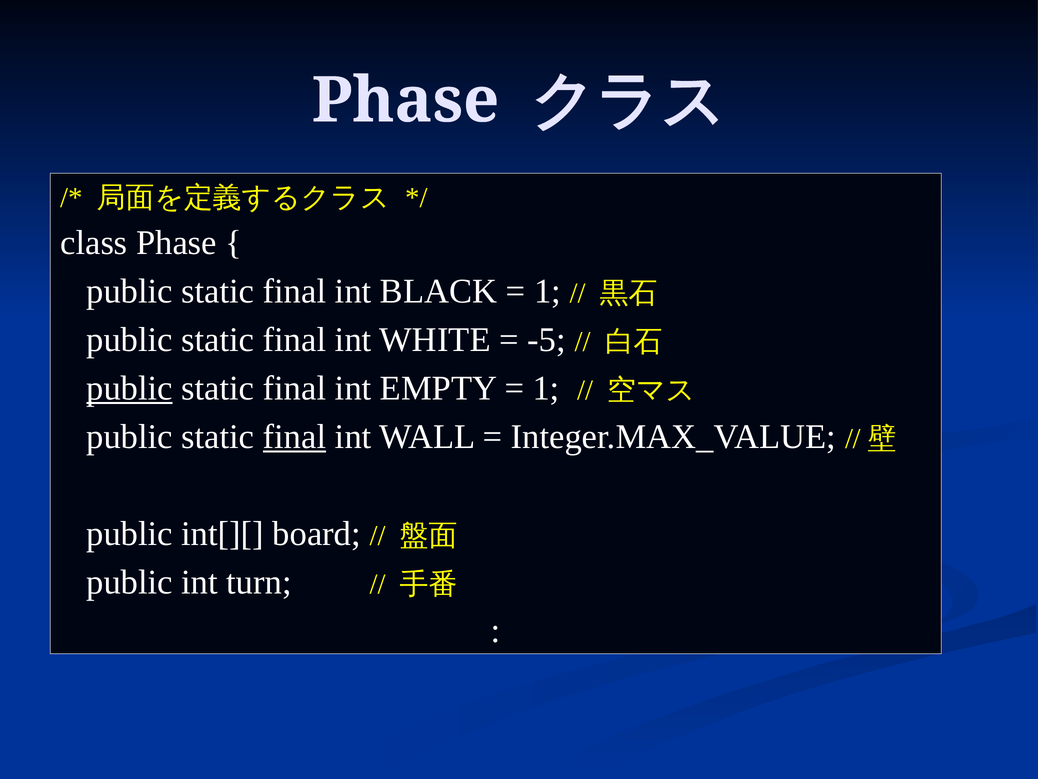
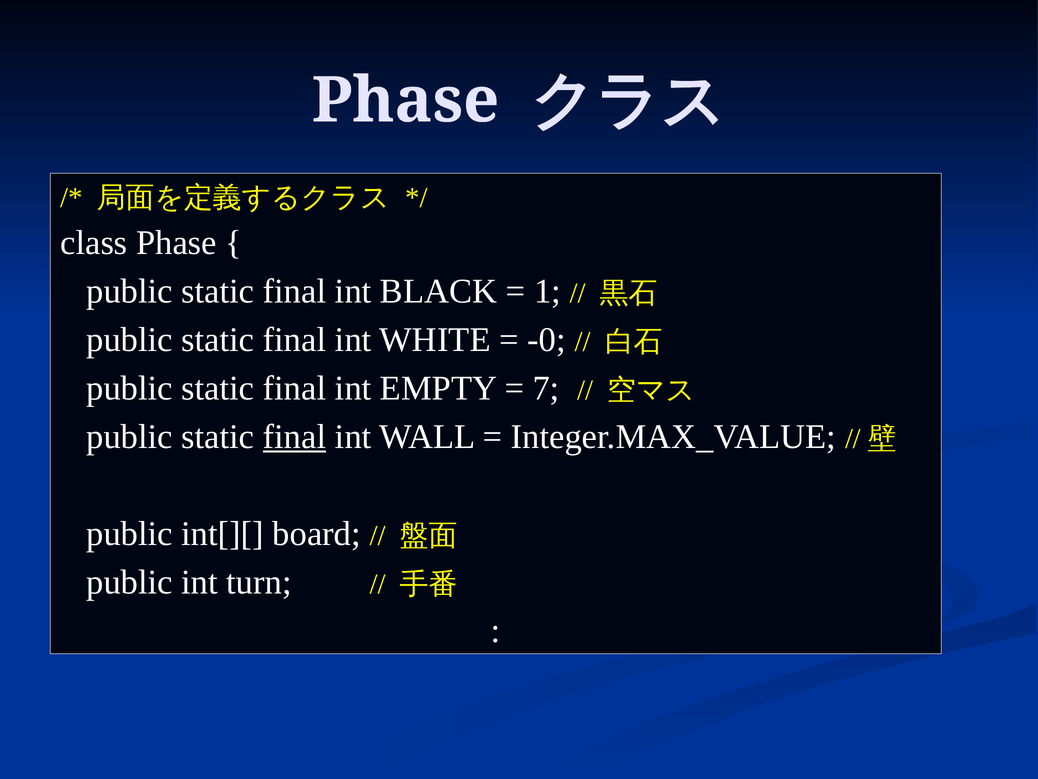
-5: -5 -> -0 (547, 340)
public underline: present -> none (129, 388)
1: 1 -> 7 (546, 388)
